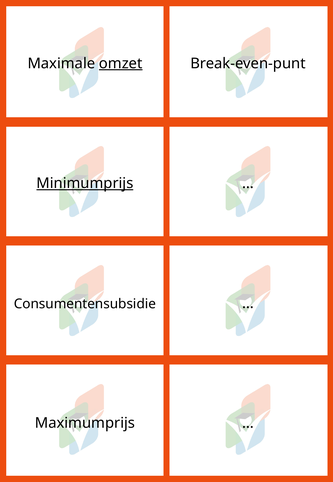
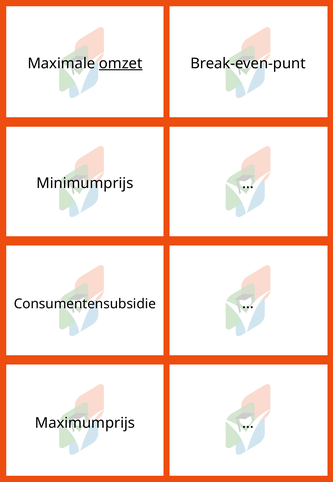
Minimumprijs underline: present -> none (85, 183)
